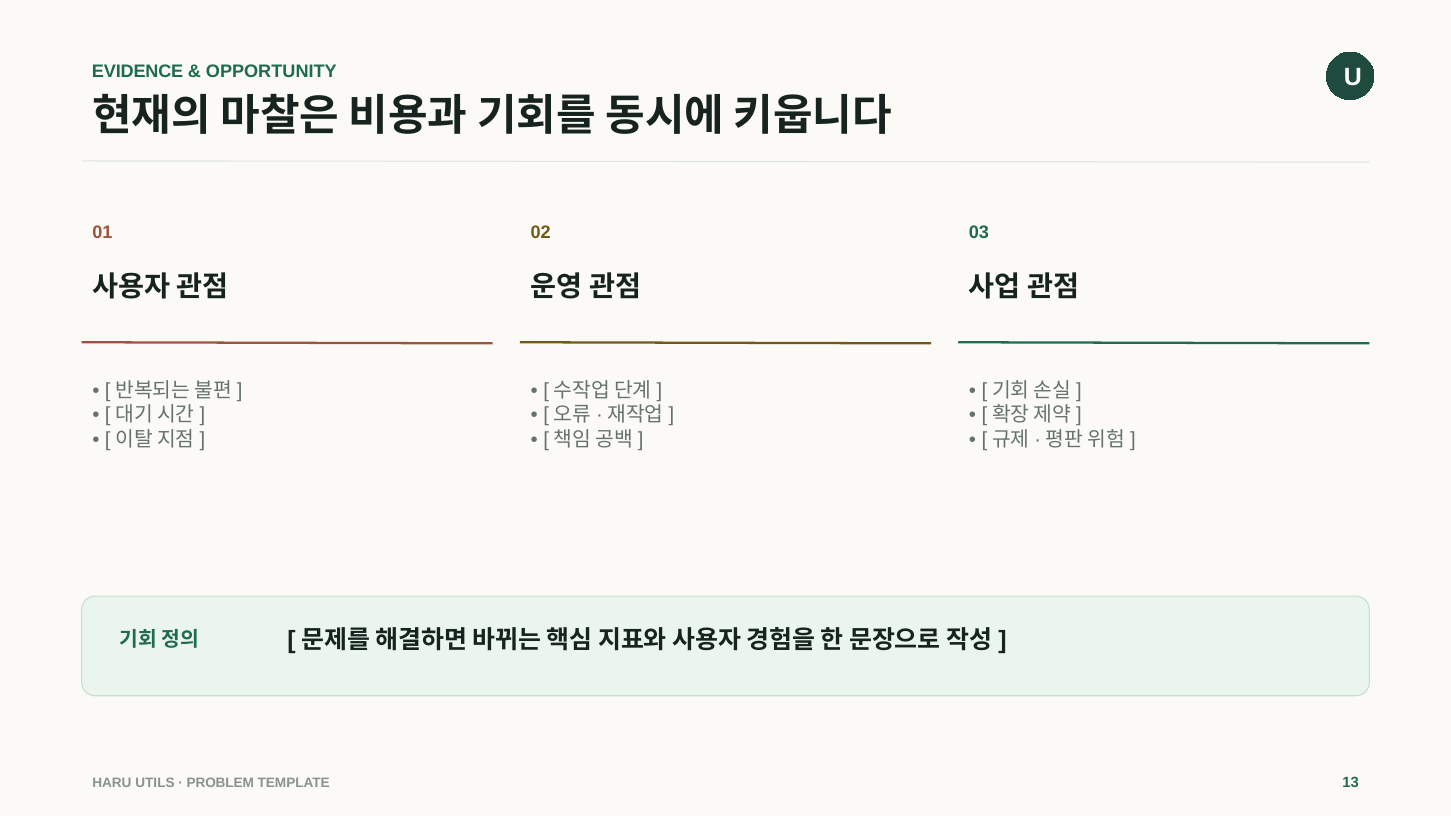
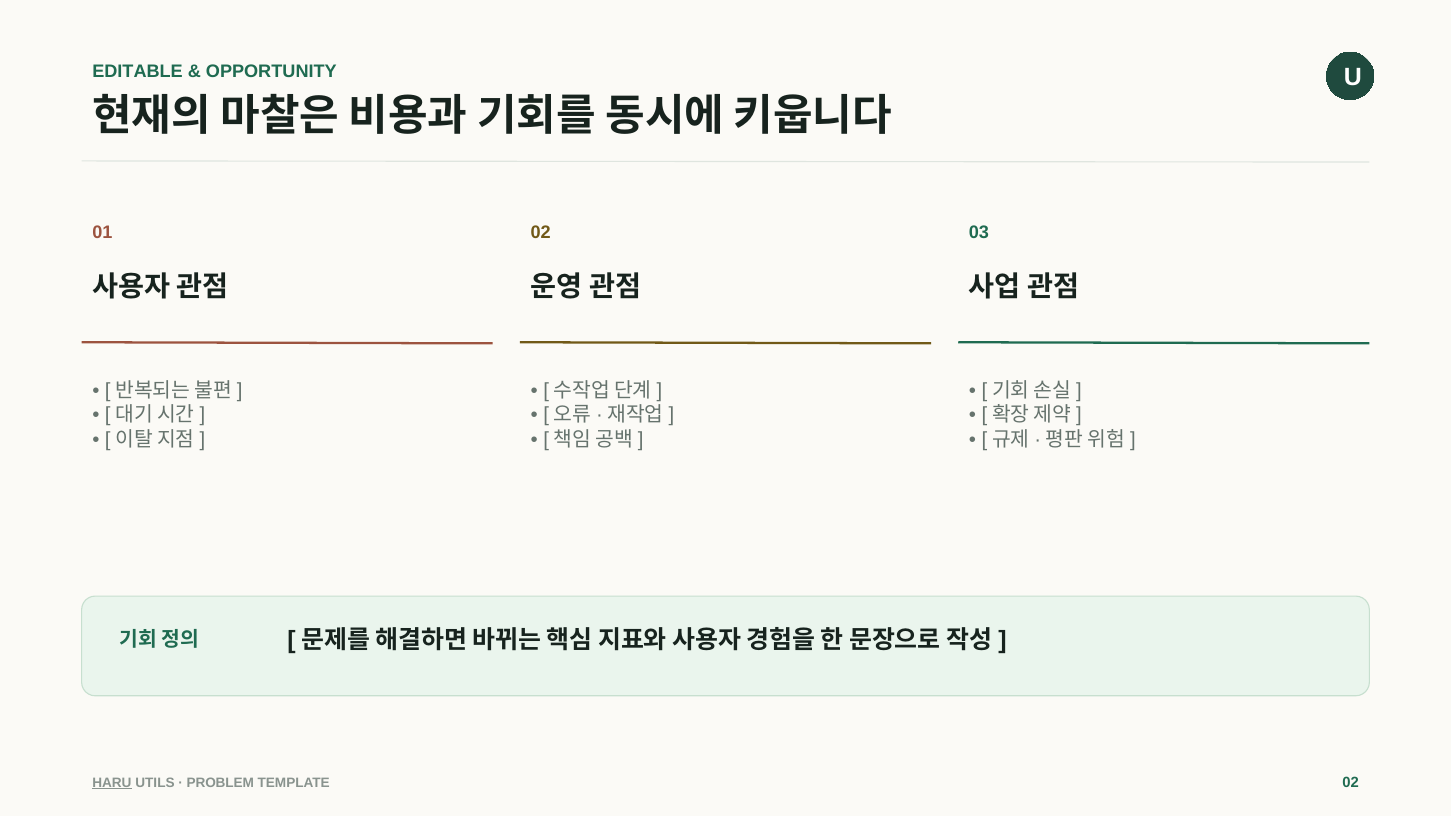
EVIDENCE: EVIDENCE -> EDITABLE (138, 72)
HARU underline: none -> present (112, 783)
TEMPLATE 13: 13 -> 02 (1351, 783)
